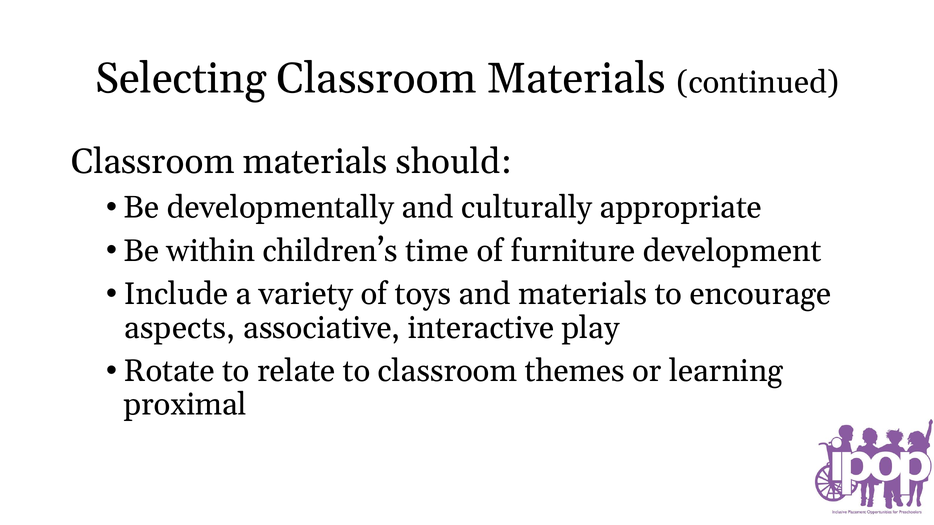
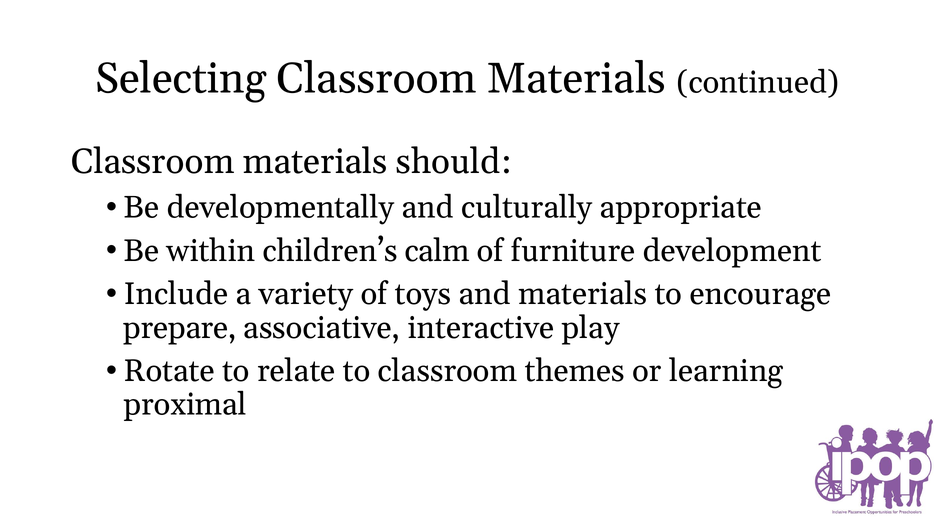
time: time -> calm (437, 251)
aspects: aspects -> prepare (180, 328)
